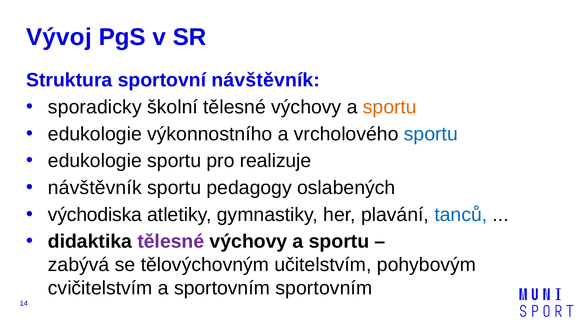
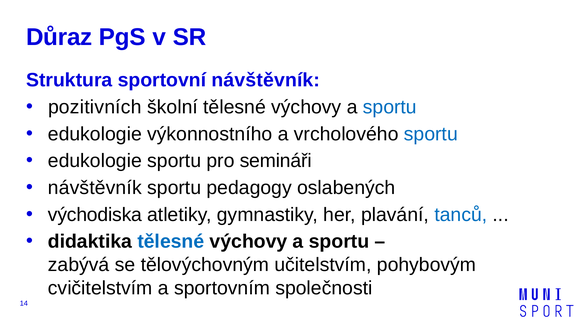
Vývoj: Vývoj -> Důraz (59, 37)
sporadicky: sporadicky -> pozitivních (95, 107)
sportu colour: orange -> blue (390, 107)
realizuje: realizuje -> semináři (276, 161)
tělesné colour: purple -> blue (171, 242)
sportovním sportovním: sportovním -> společnosti (324, 288)
